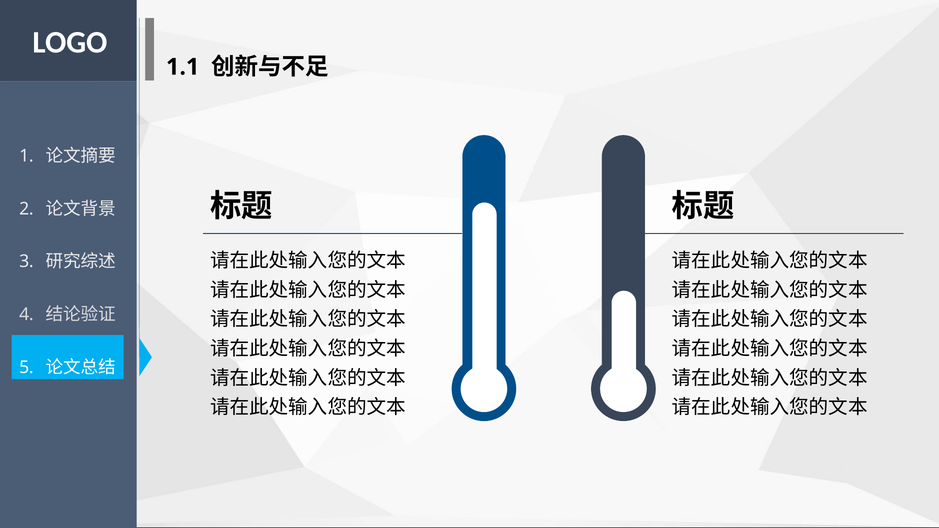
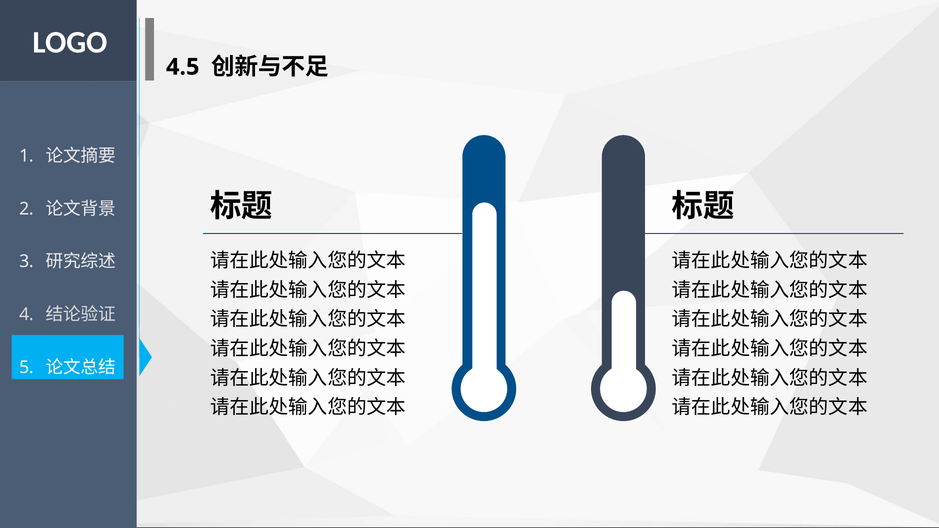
1.1: 1.1 -> 4.5 (183, 67)
